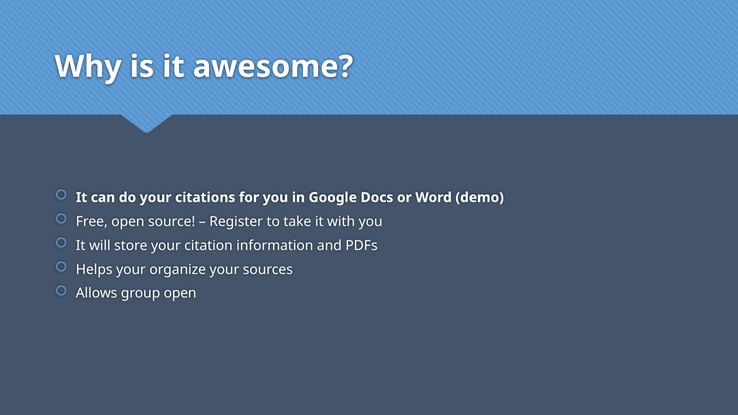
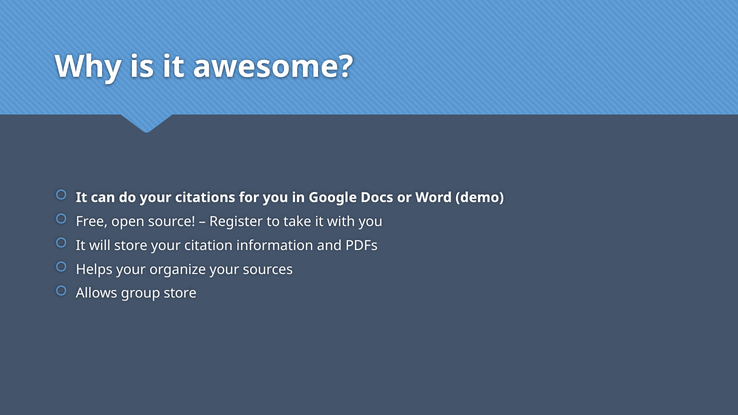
group open: open -> store (180, 294)
